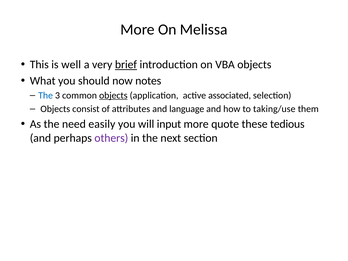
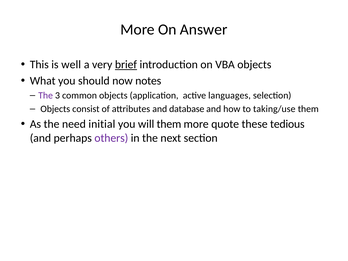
Melissa: Melissa -> Answer (204, 30)
The colour: blue -> purple (46, 95)
objects underline: present -> none (113, 95)
associated: associated -> languages (229, 95)
language: language -> database (187, 109)
easily: easily -> initial (102, 124)
will input: input -> them (169, 124)
